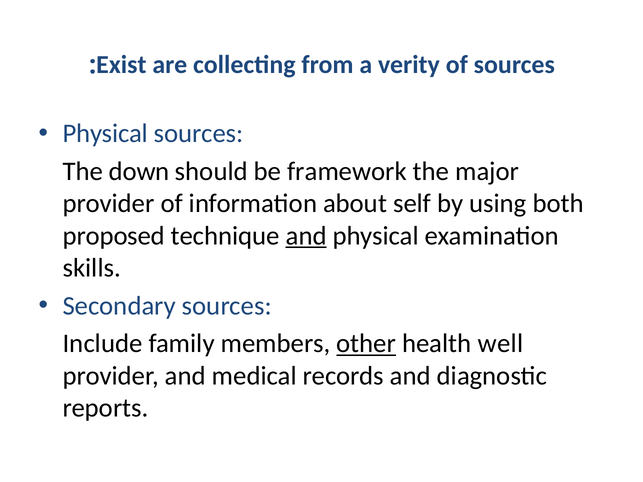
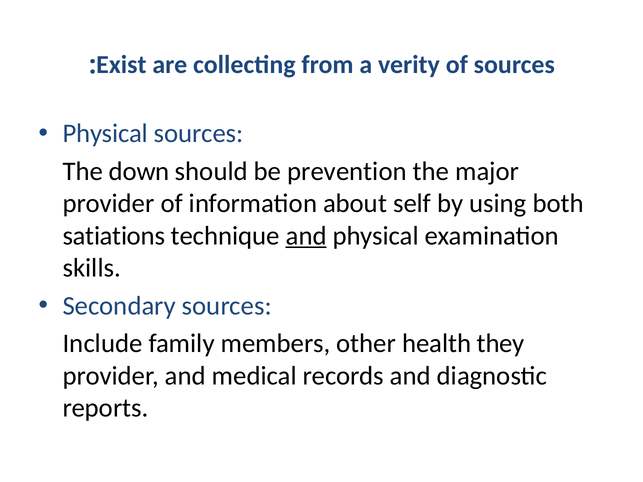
framework: framework -> prevention (347, 172)
proposed: proposed -> satiations (114, 236)
other underline: present -> none (366, 344)
well: well -> they (501, 344)
